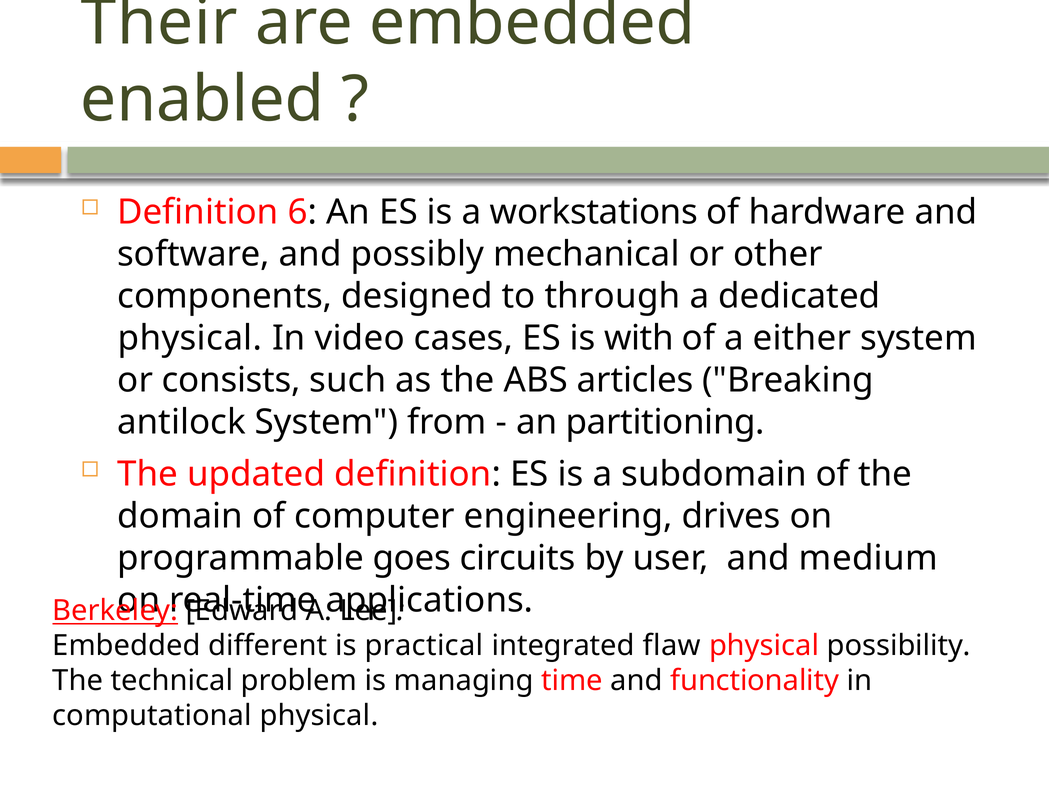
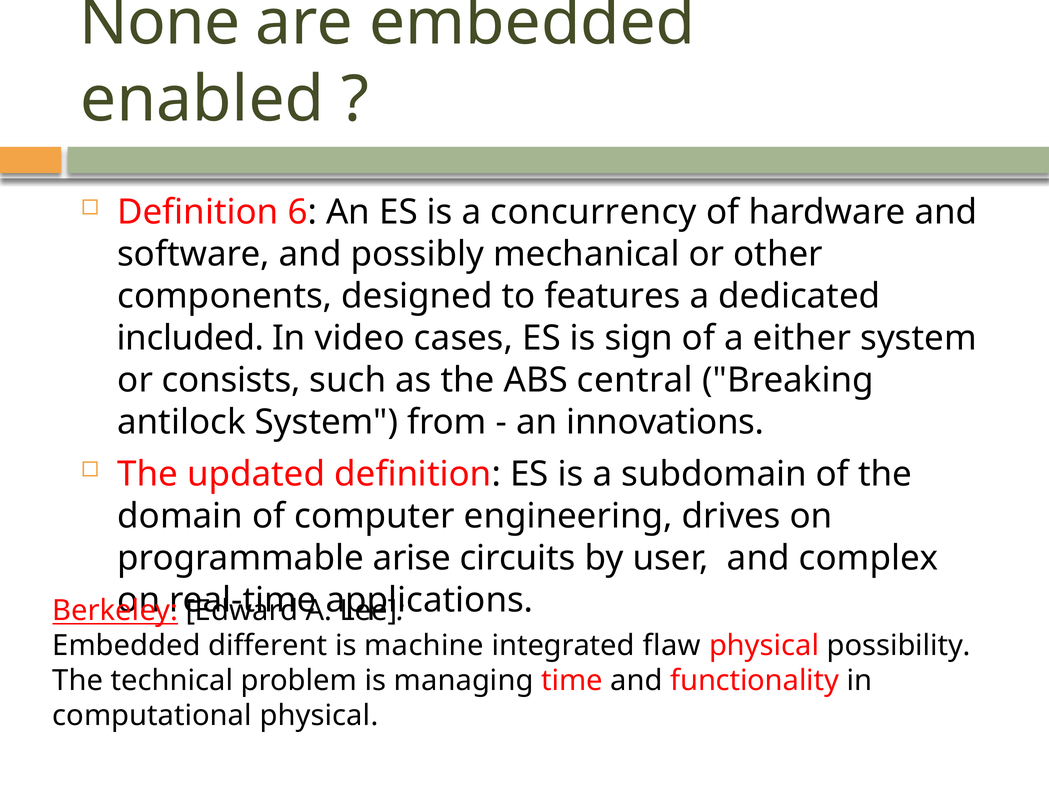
Their: Their -> None (160, 23)
workstations: workstations -> concurrency (594, 212)
through: through -> features (613, 296)
physical: physical -> included (190, 338)
with: with -> sign (639, 338)
articles: articles -> central (635, 380)
partitioning: partitioning -> innovations (665, 422)
goes: goes -> arise (412, 558)
medium: medium -> complex (869, 558)
practical: practical -> machine (424, 645)
